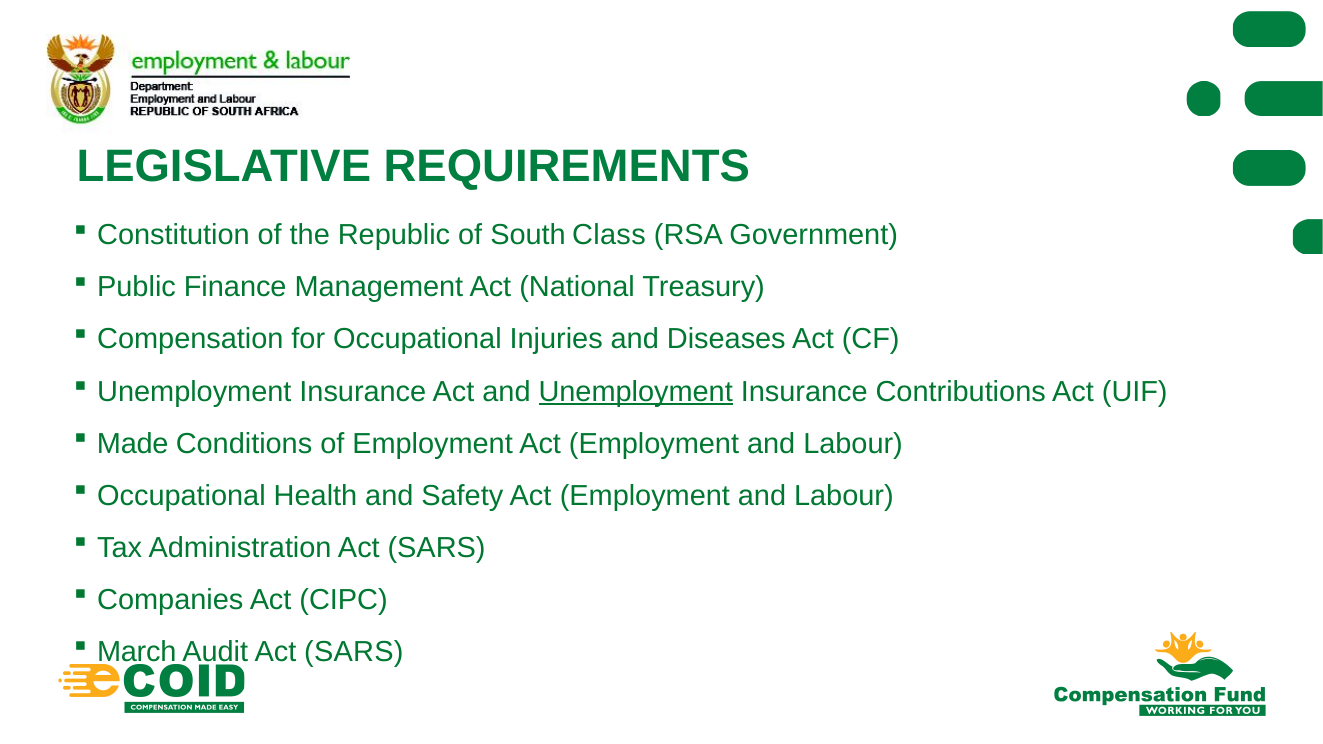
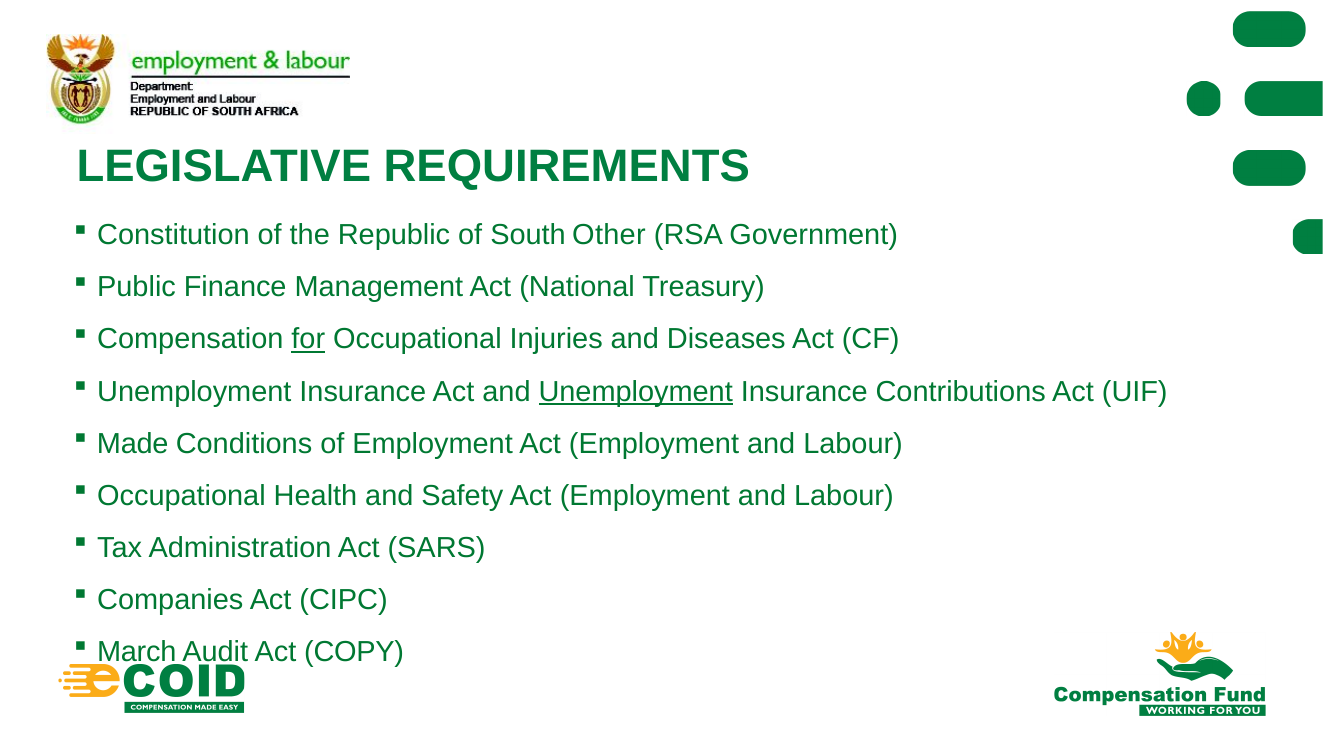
Class: Class -> Other (609, 235)
for underline: none -> present (308, 339)
Audit Act SARS: SARS -> COPY (354, 652)
